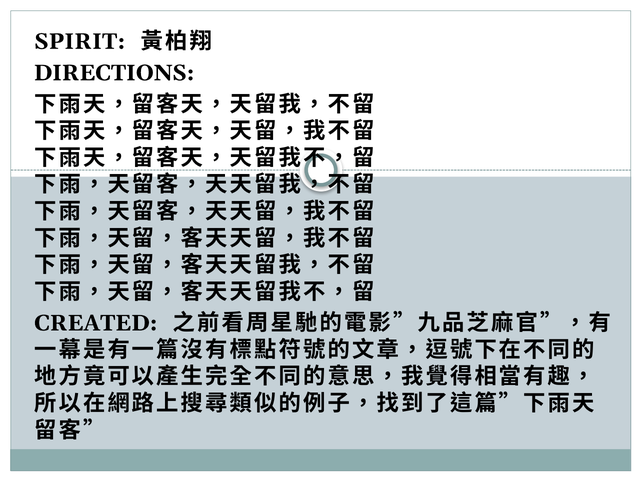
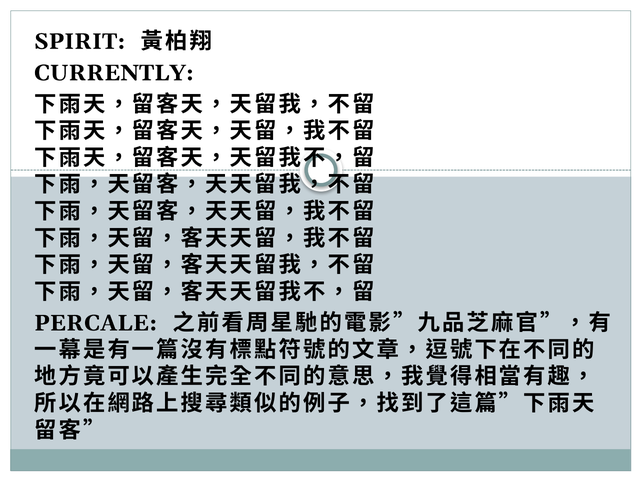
DIRECTIONS: DIRECTIONS -> CURRENTLY (114, 73)
CREATED: CREATED -> PERCALE (96, 323)
